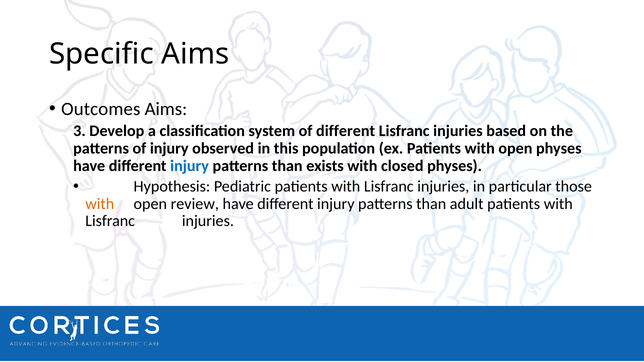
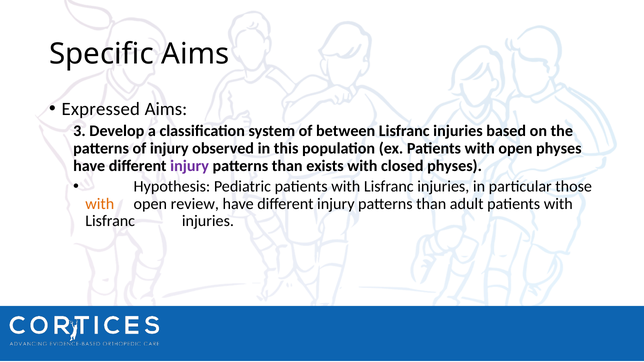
Outcomes: Outcomes -> Expressed (101, 109)
of different: different -> between (346, 131)
injury colour: blue -> purple (190, 166)
